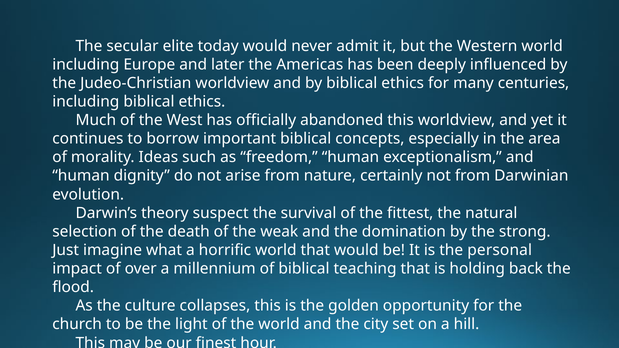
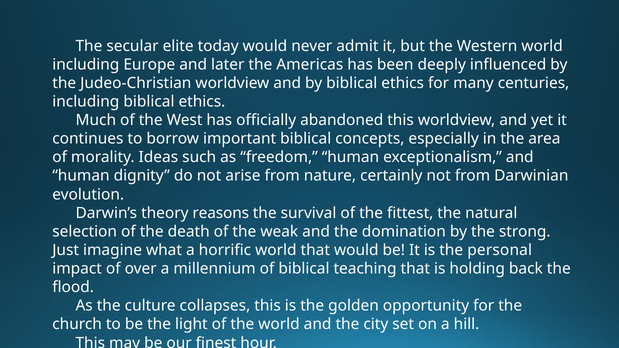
suspect: suspect -> reasons (221, 213)
